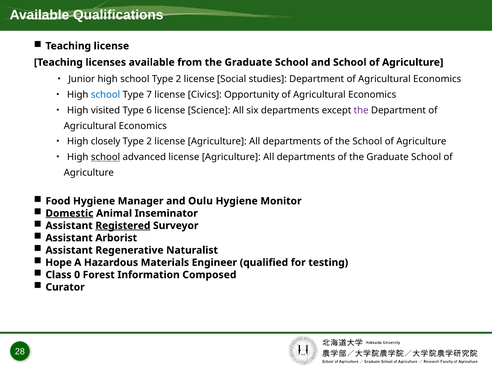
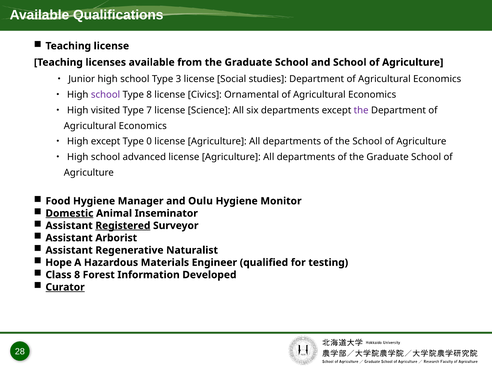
school Type 2: 2 -> 3 (178, 79)
school colour: blue -> purple (106, 95)
Type 7: 7 -> 8 (149, 95)
Opportunity: Opportunity -> Ornamental (252, 95)
6: 6 -> 7 (149, 110)
High closely: closely -> except (106, 141)
2: 2 -> 0 (149, 141)
school underline: present -> none (106, 157)
Class 0: 0 -> 8 (77, 275)
Composed: Composed -> Developed (209, 275)
Curator underline: none -> present (65, 287)
